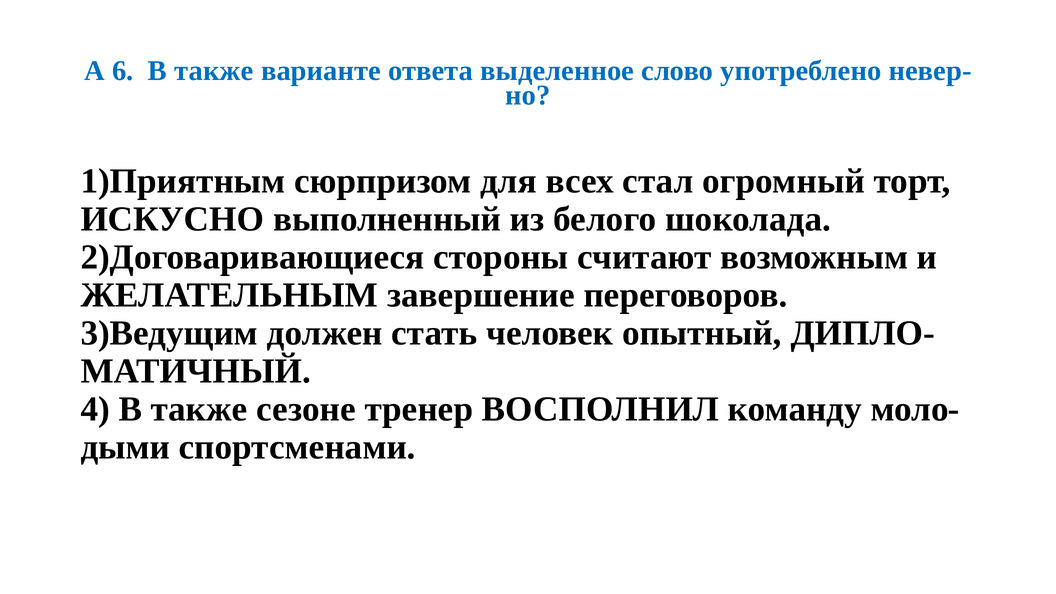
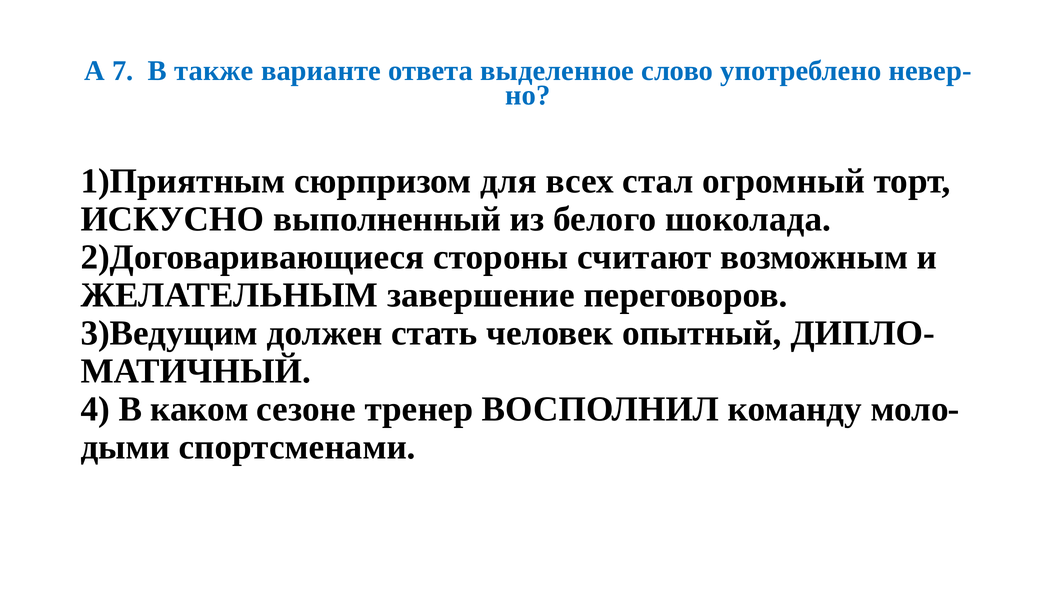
6: 6 -> 7 (123, 71)
4 В также: также -> каком (199, 409)
